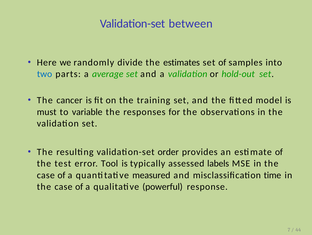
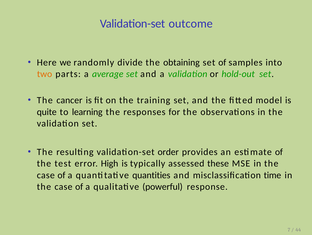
between: between -> outcome (191, 24)
estimates: estimates -> obtaining (182, 62)
two colour: blue -> orange (45, 74)
must: must -> quite (47, 112)
variable: variable -> learning (87, 112)
Tool: Tool -> High (110, 163)
labels: labels -> these (218, 163)
measured: measured -> quantities (151, 175)
